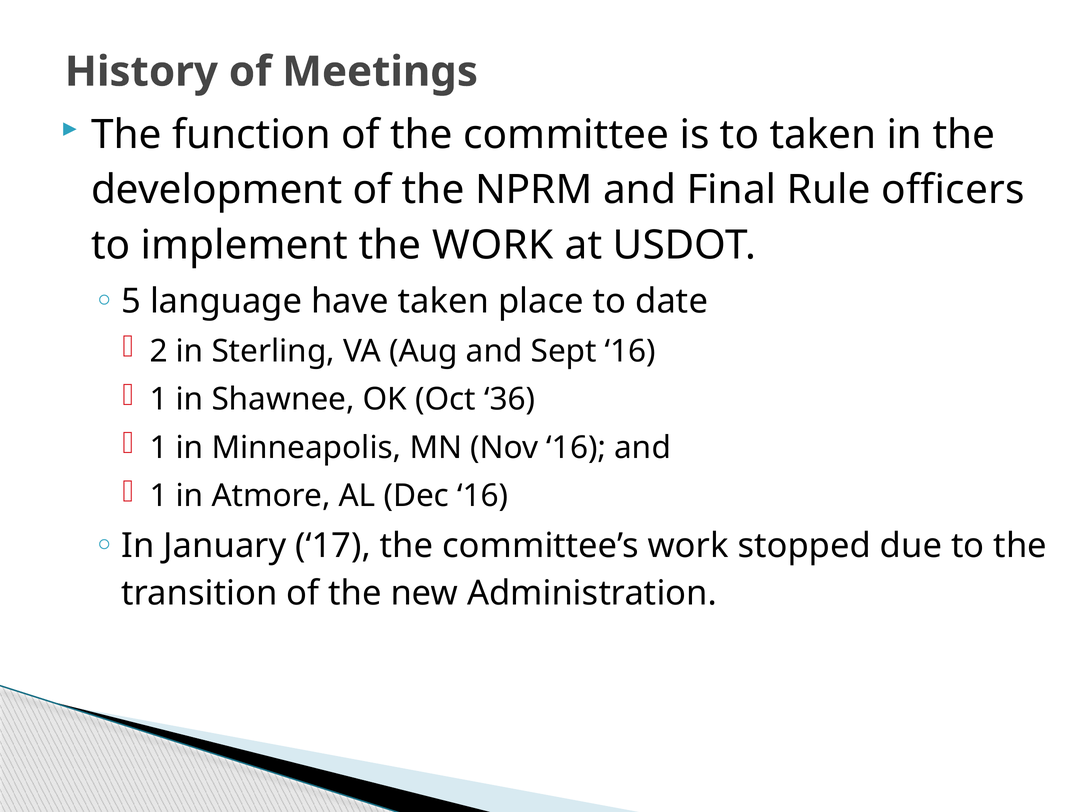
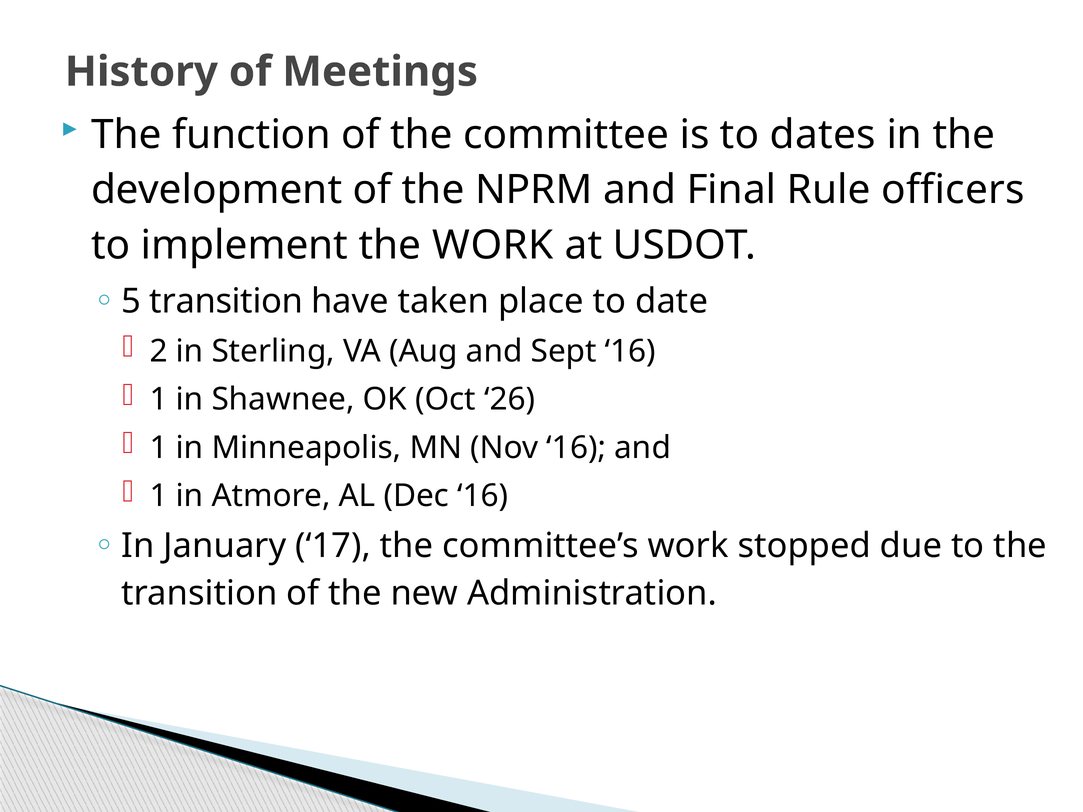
to taken: taken -> dates (823, 135)
5 language: language -> transition (226, 301)
36: 36 -> 26 (510, 400)
